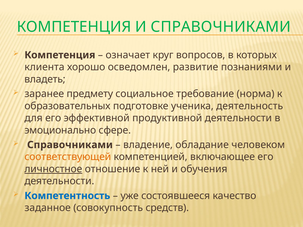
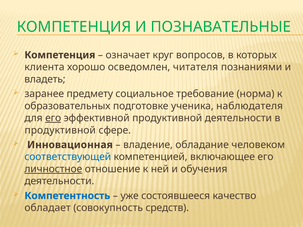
И СПРАВОЧНИКАМИ: СПРАВОЧНИКАМИ -> ПОЗНАВАТЕЛЬНЫЕ (221, 27)
развитие: развитие -> читателя (196, 67)
деятельность: деятельность -> наблюдателя (250, 106)
его underline: none -> present (53, 118)
эмоционально: эмоционально -> продуктивной (60, 130)
Справочниками: Справочниками -> Инновационная (70, 145)
соответствующей colour: orange -> blue (68, 157)
заданное: заданное -> обладает (48, 208)
